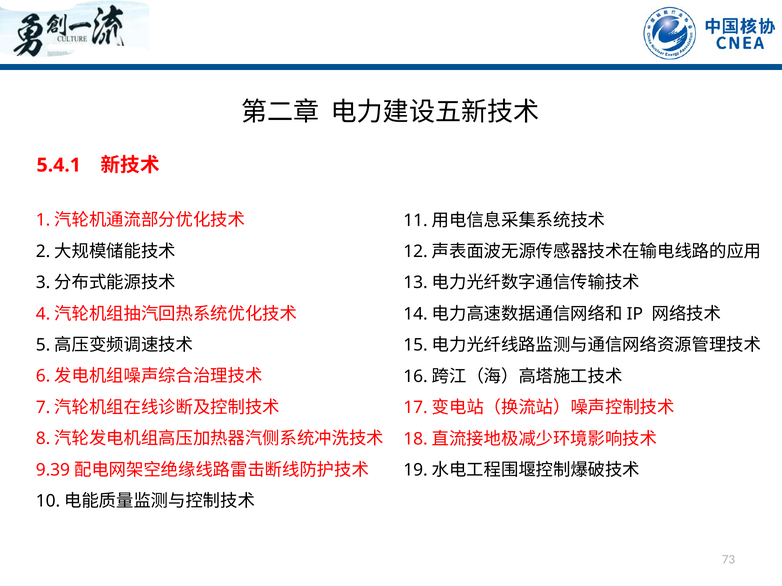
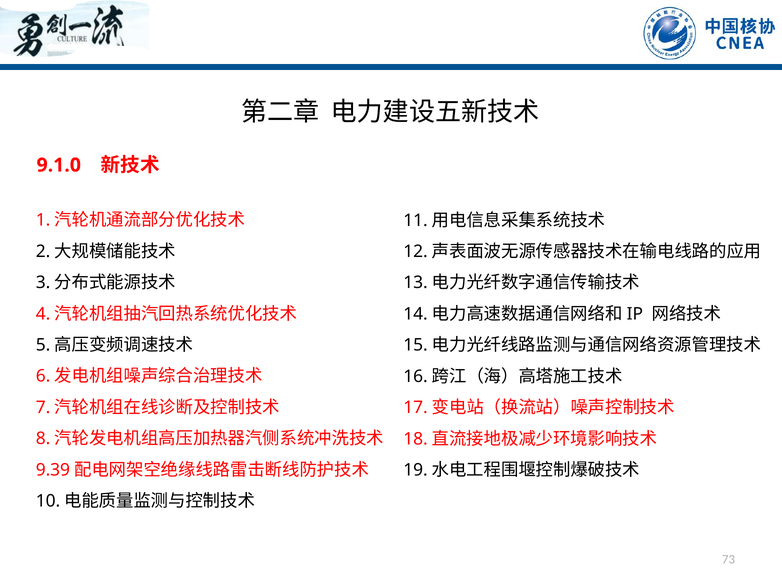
5.4.1: 5.4.1 -> 9.1.0 (59, 165)
